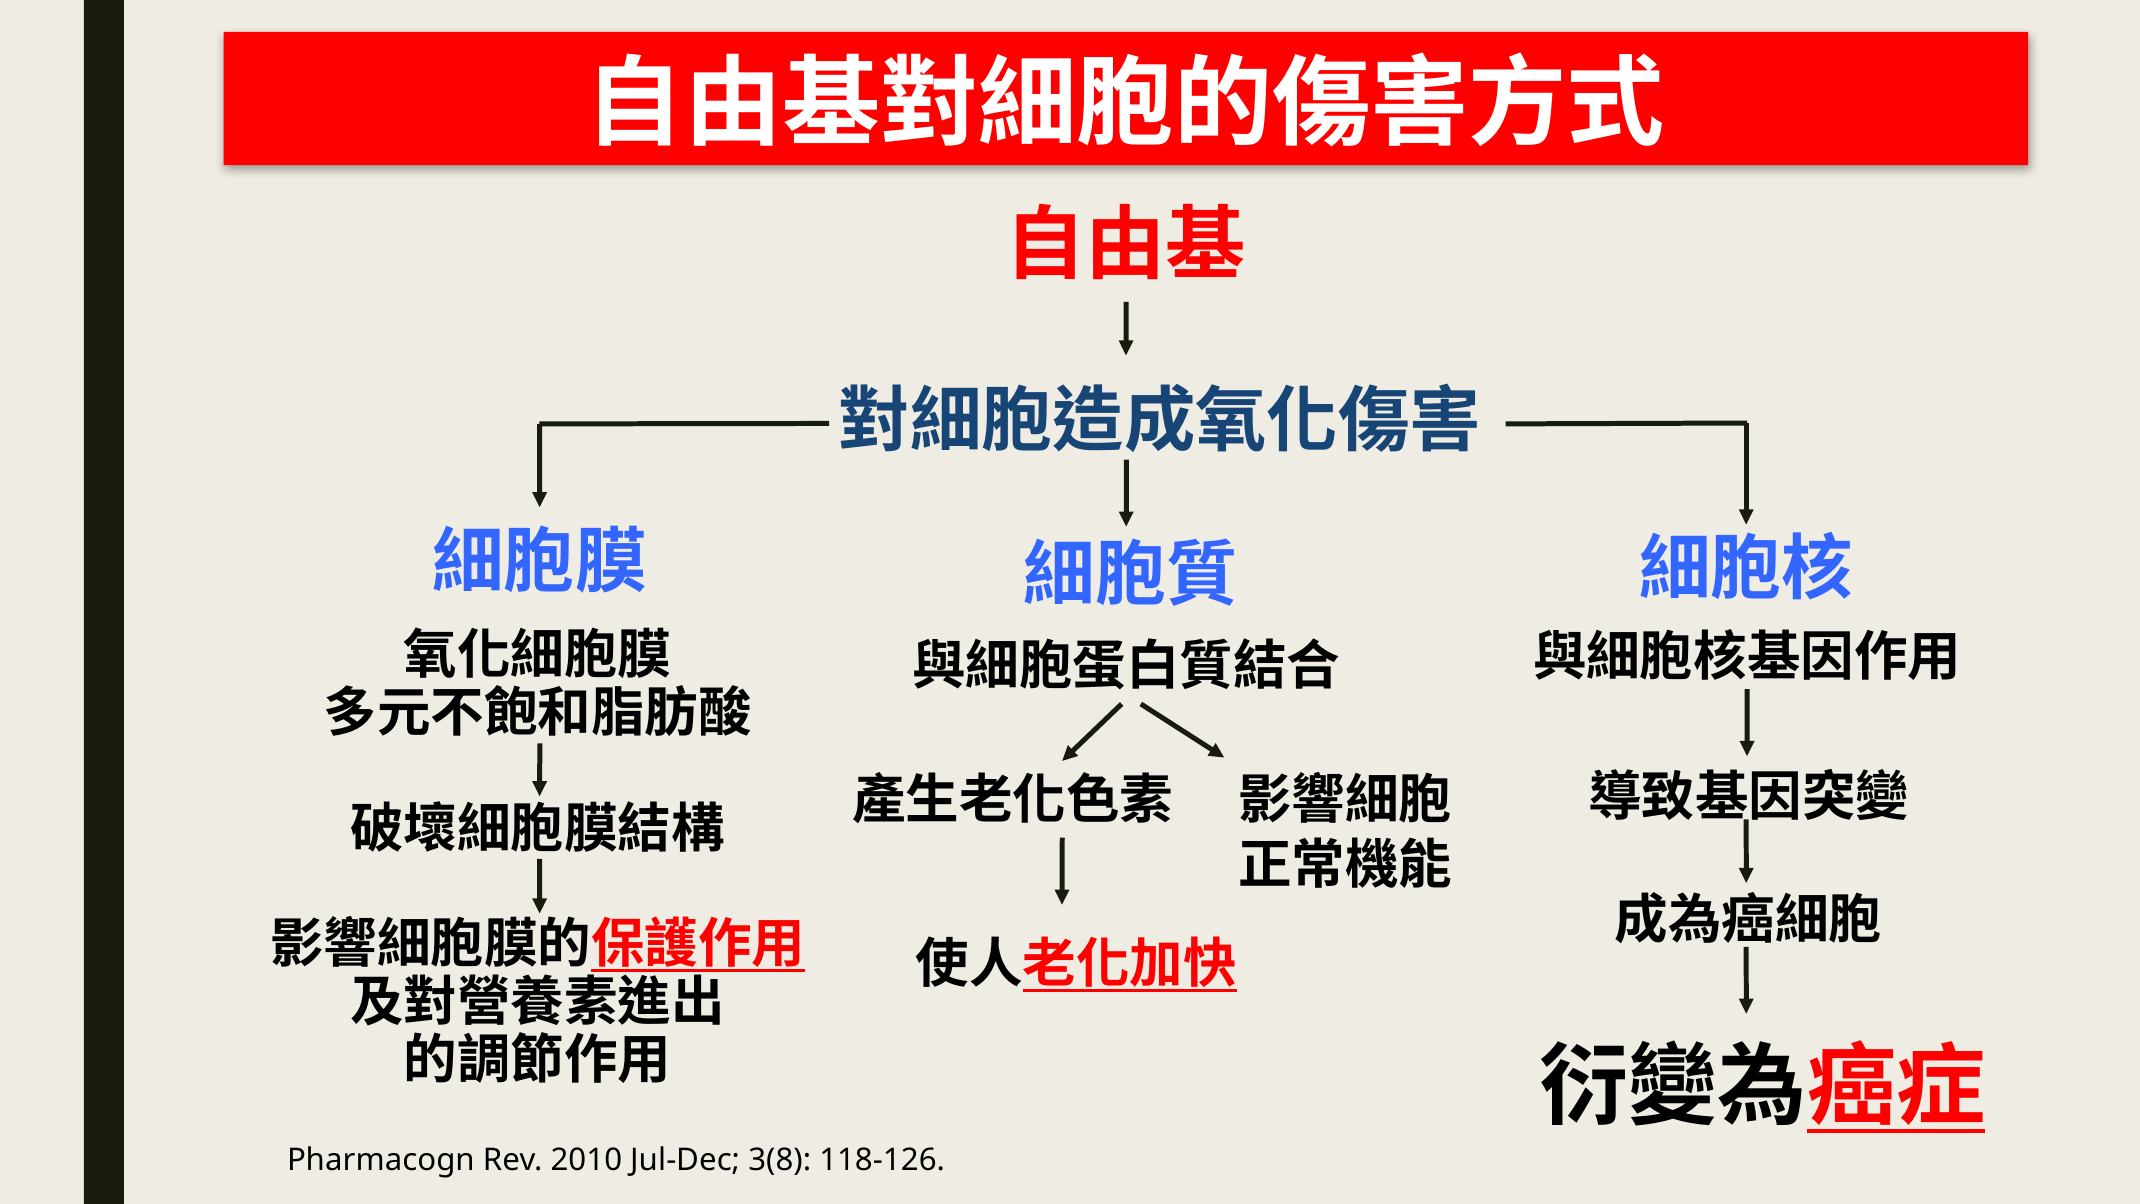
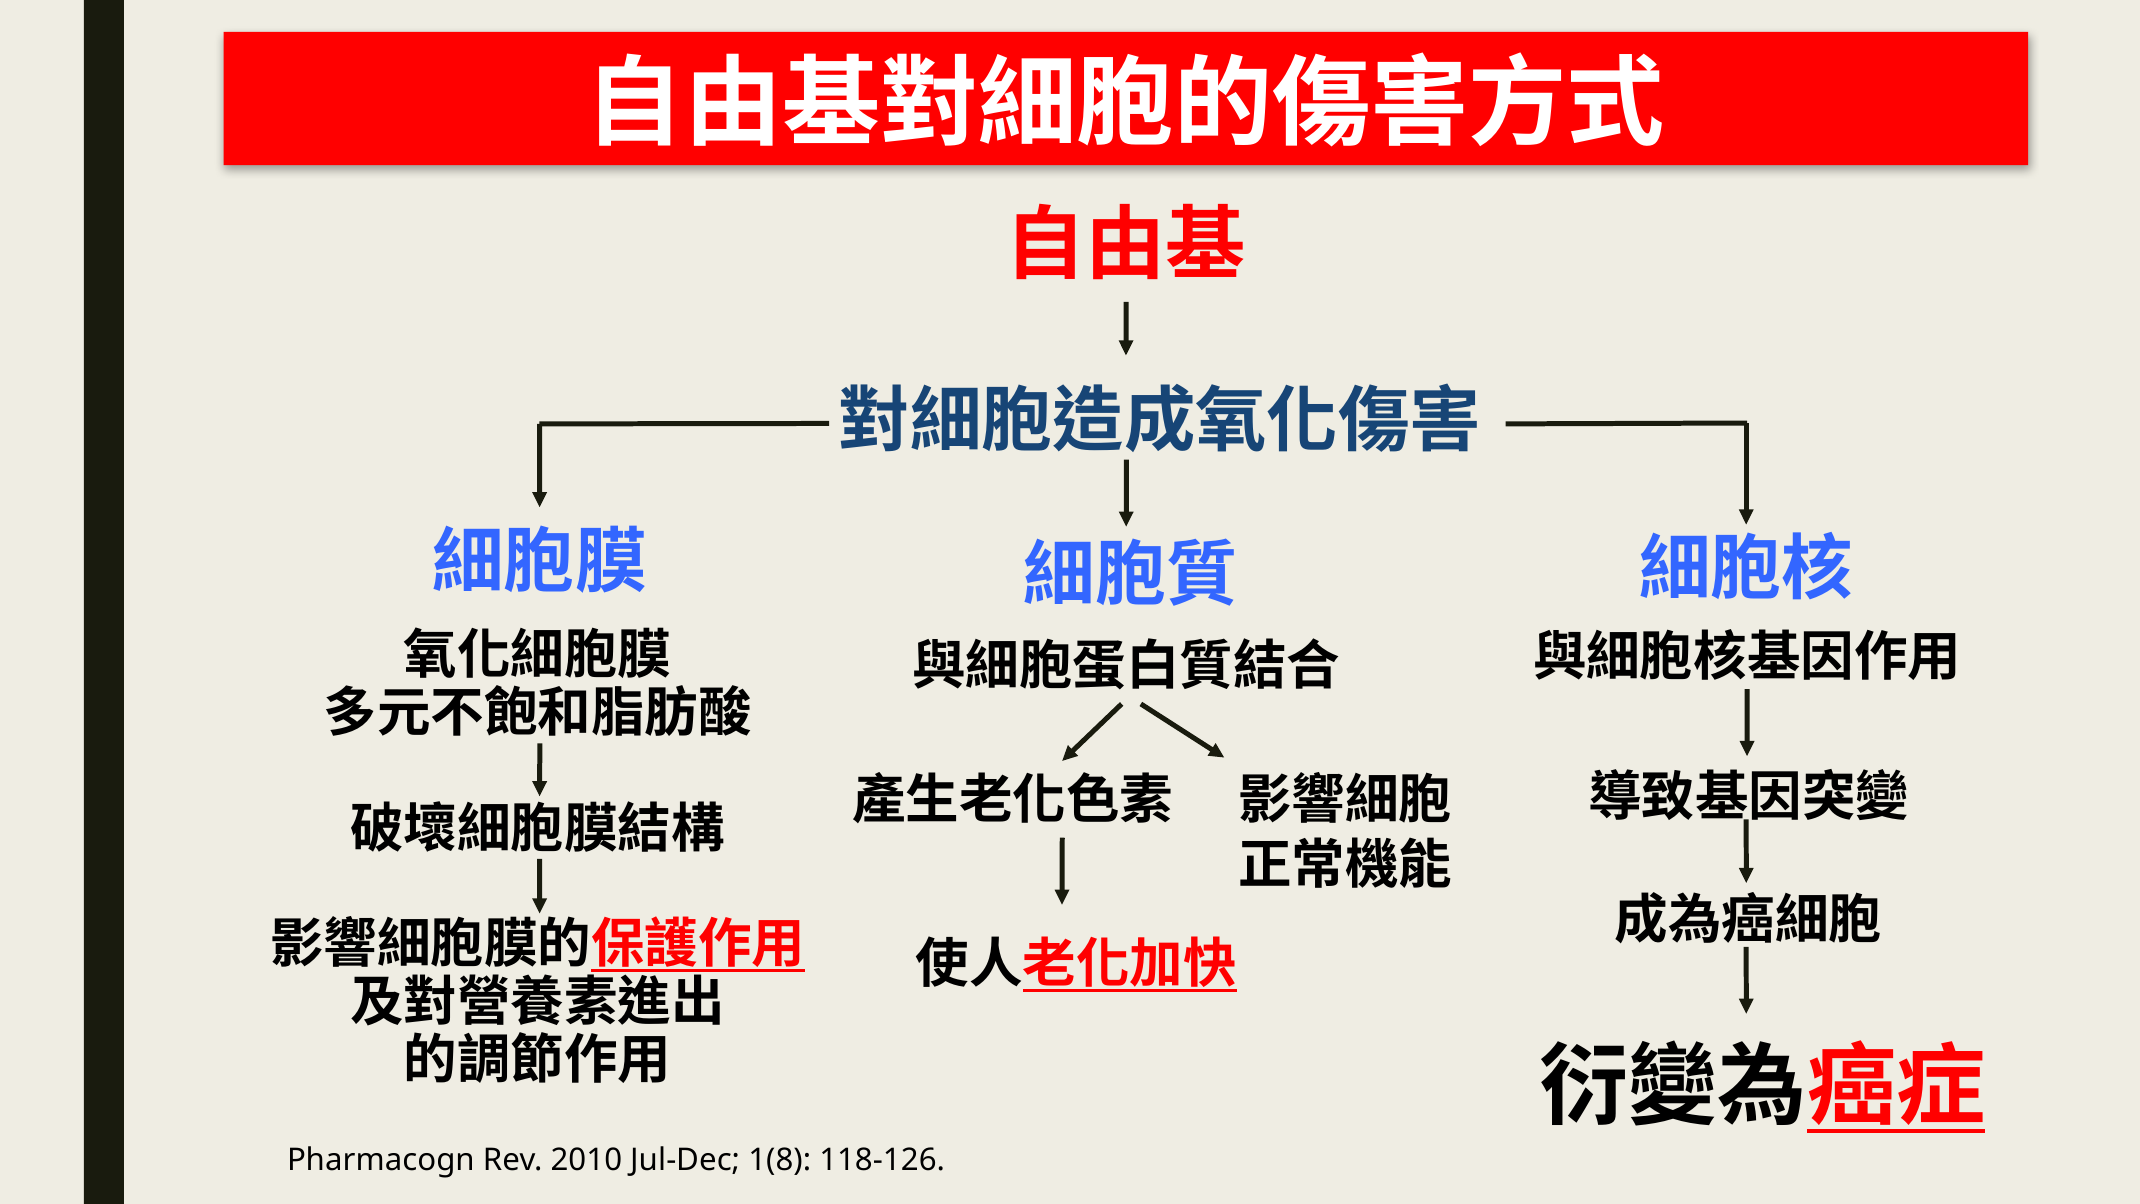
3(8: 3(8 -> 1(8 (780, 1160)
